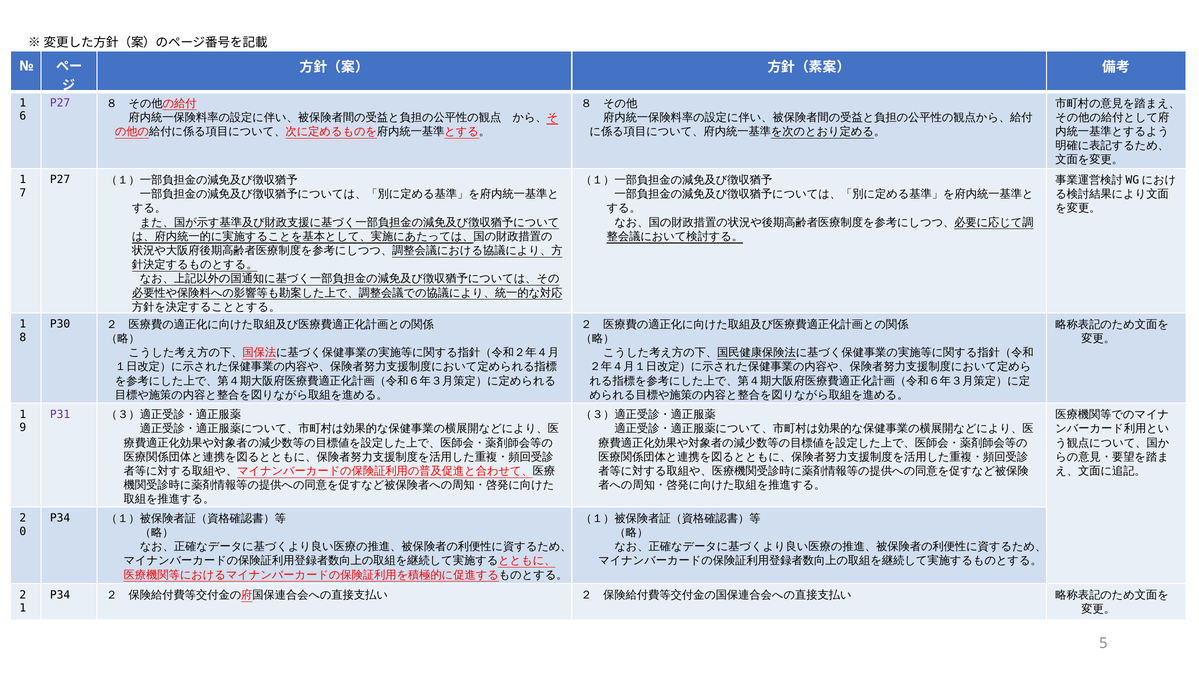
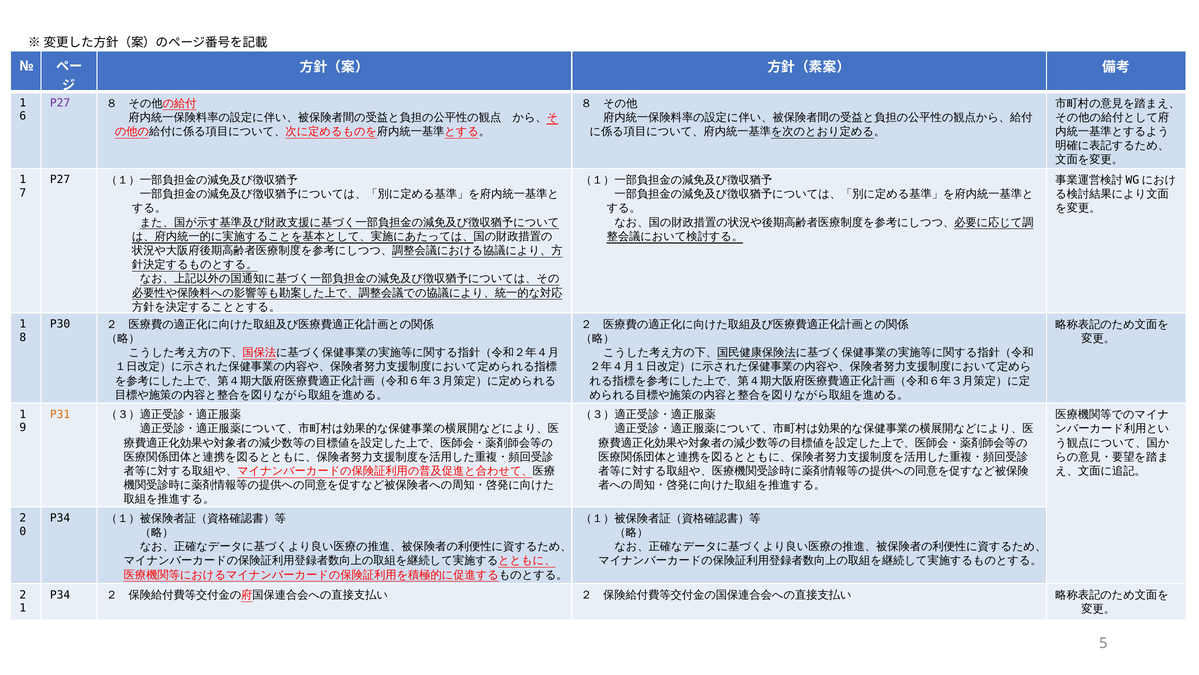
P31 colour: purple -> orange (60, 414)
